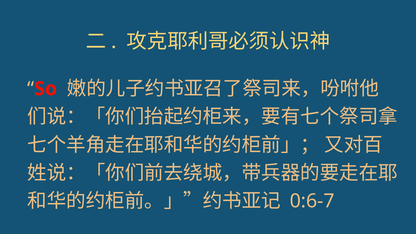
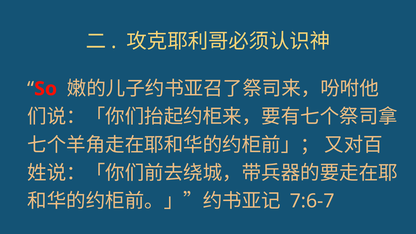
0:6-7: 0:6-7 -> 7:6-7 (312, 201)
